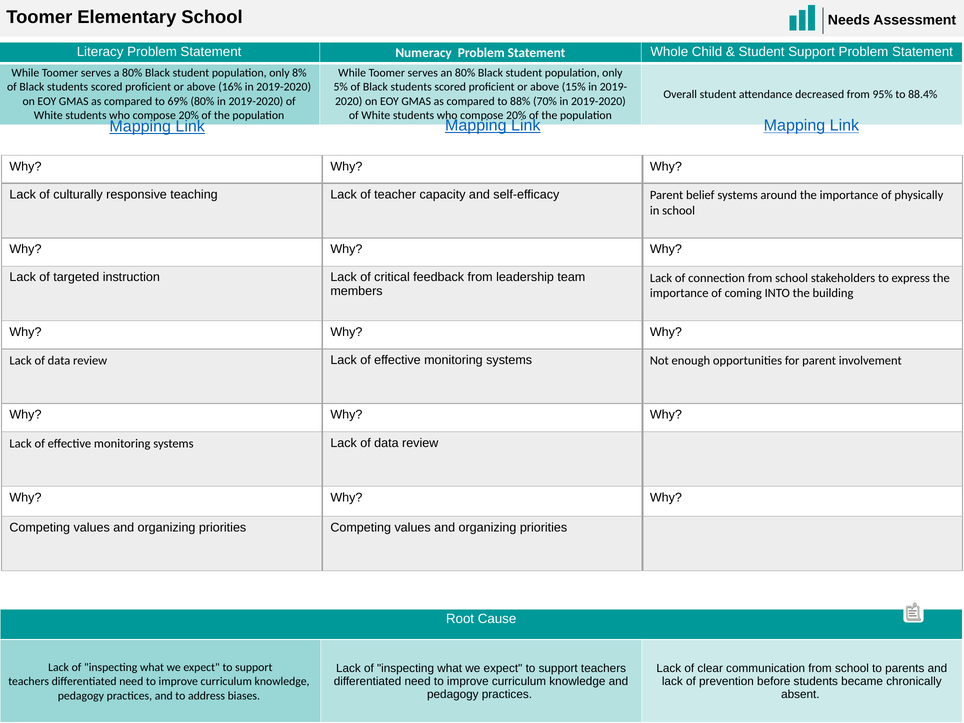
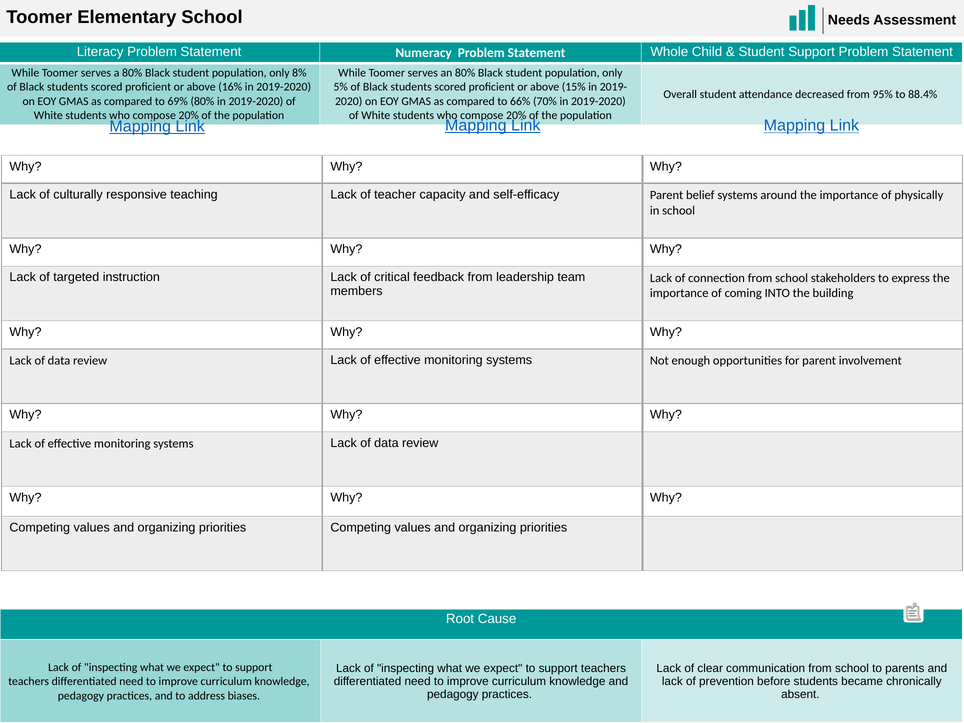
88%: 88% -> 66% (520, 101)
